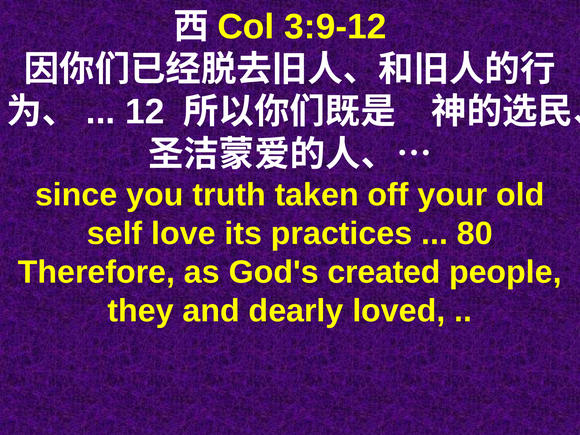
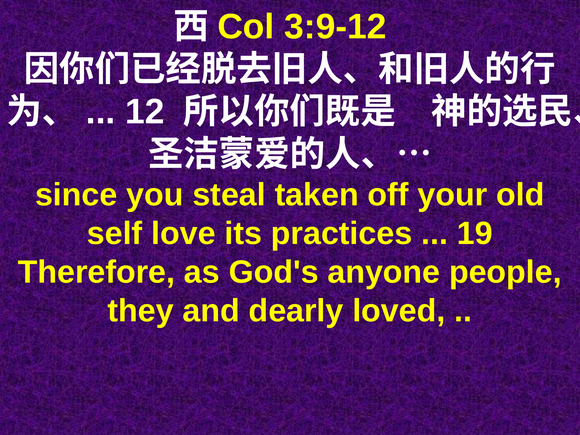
truth: truth -> steal (229, 195)
80: 80 -> 19 (475, 233)
created: created -> anyone (384, 272)
